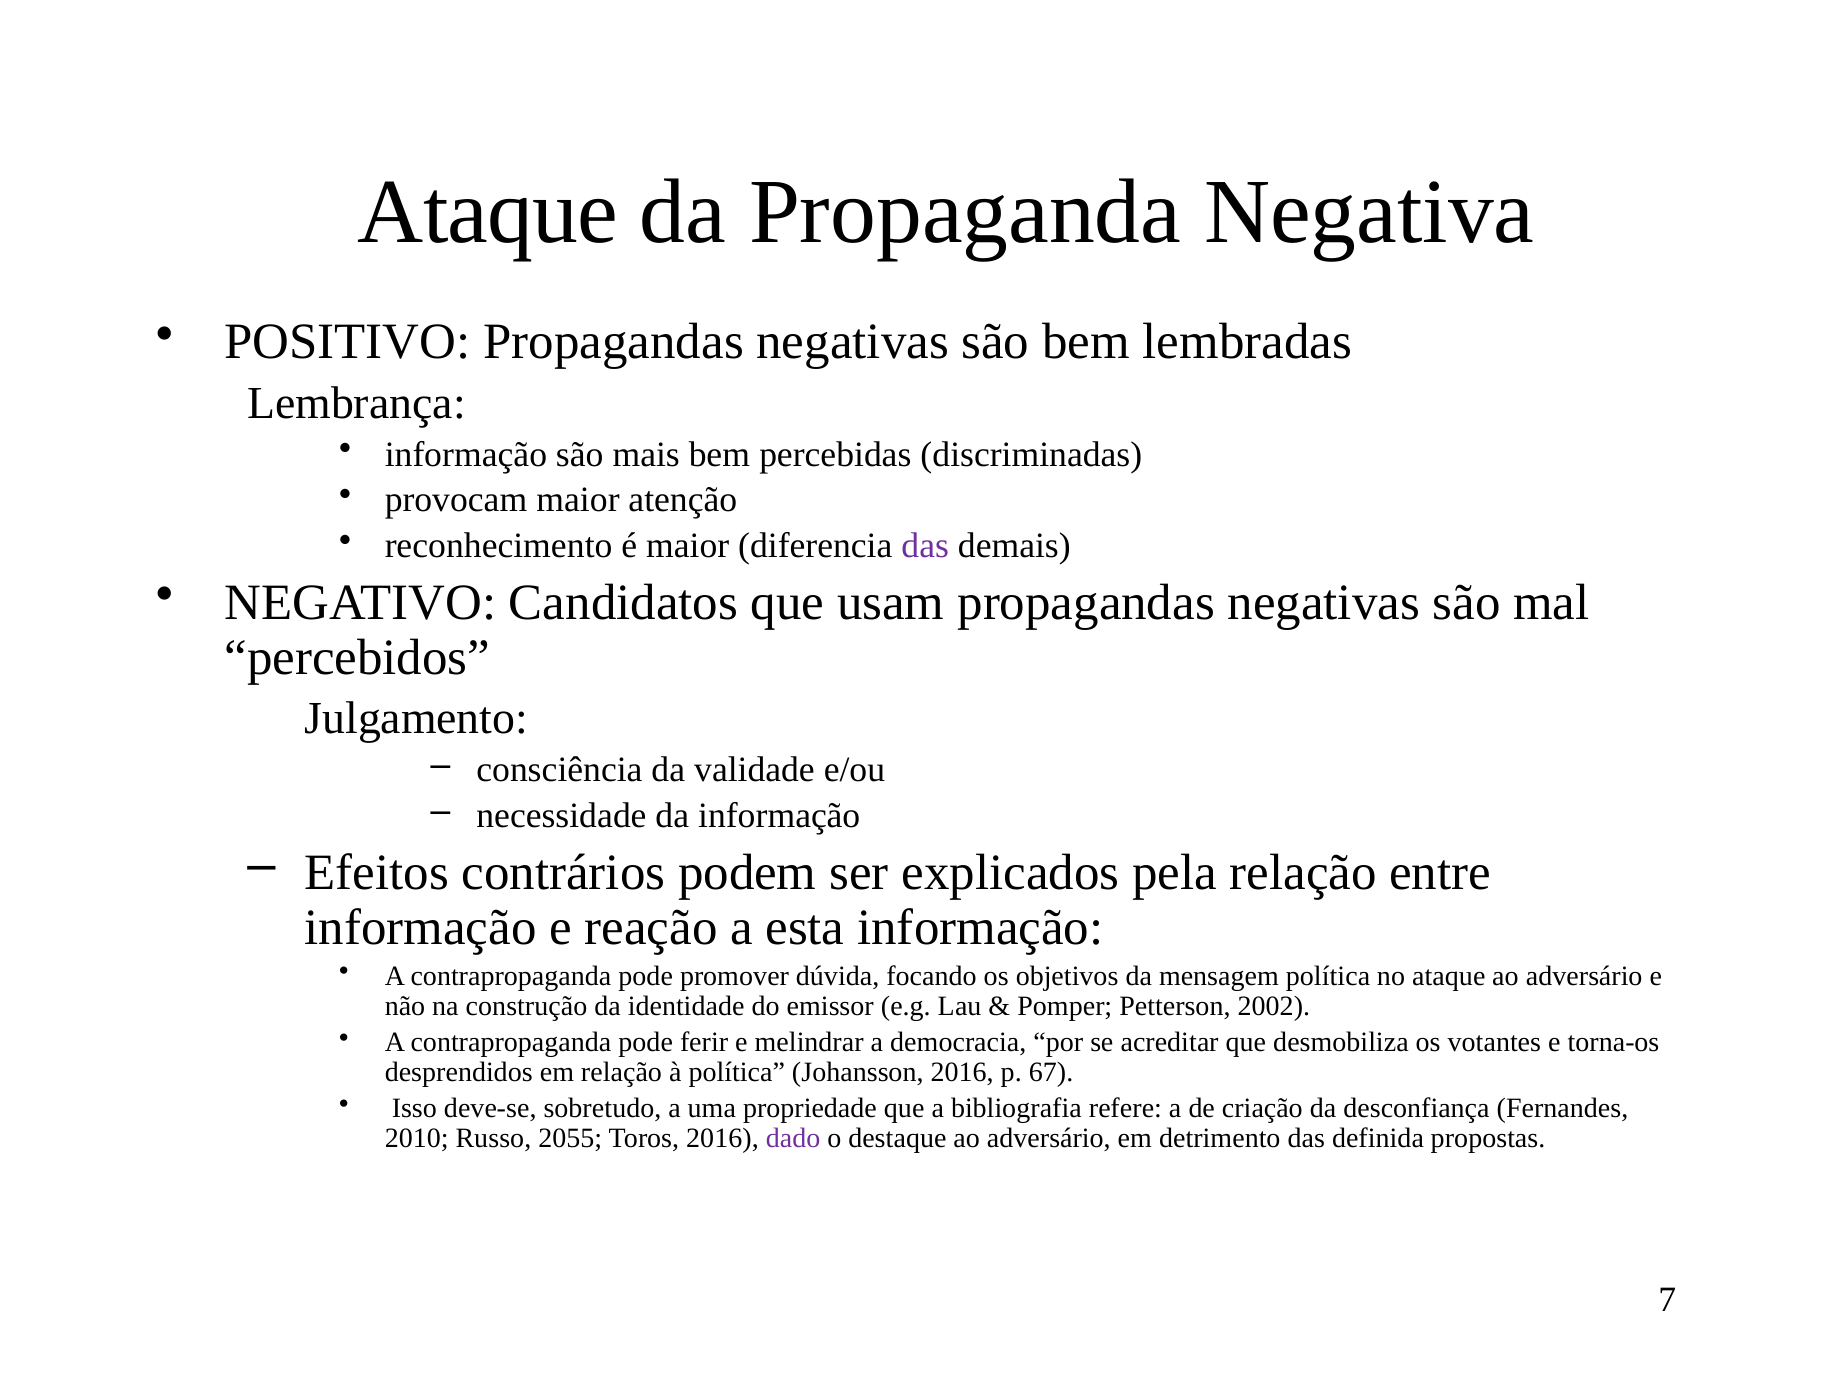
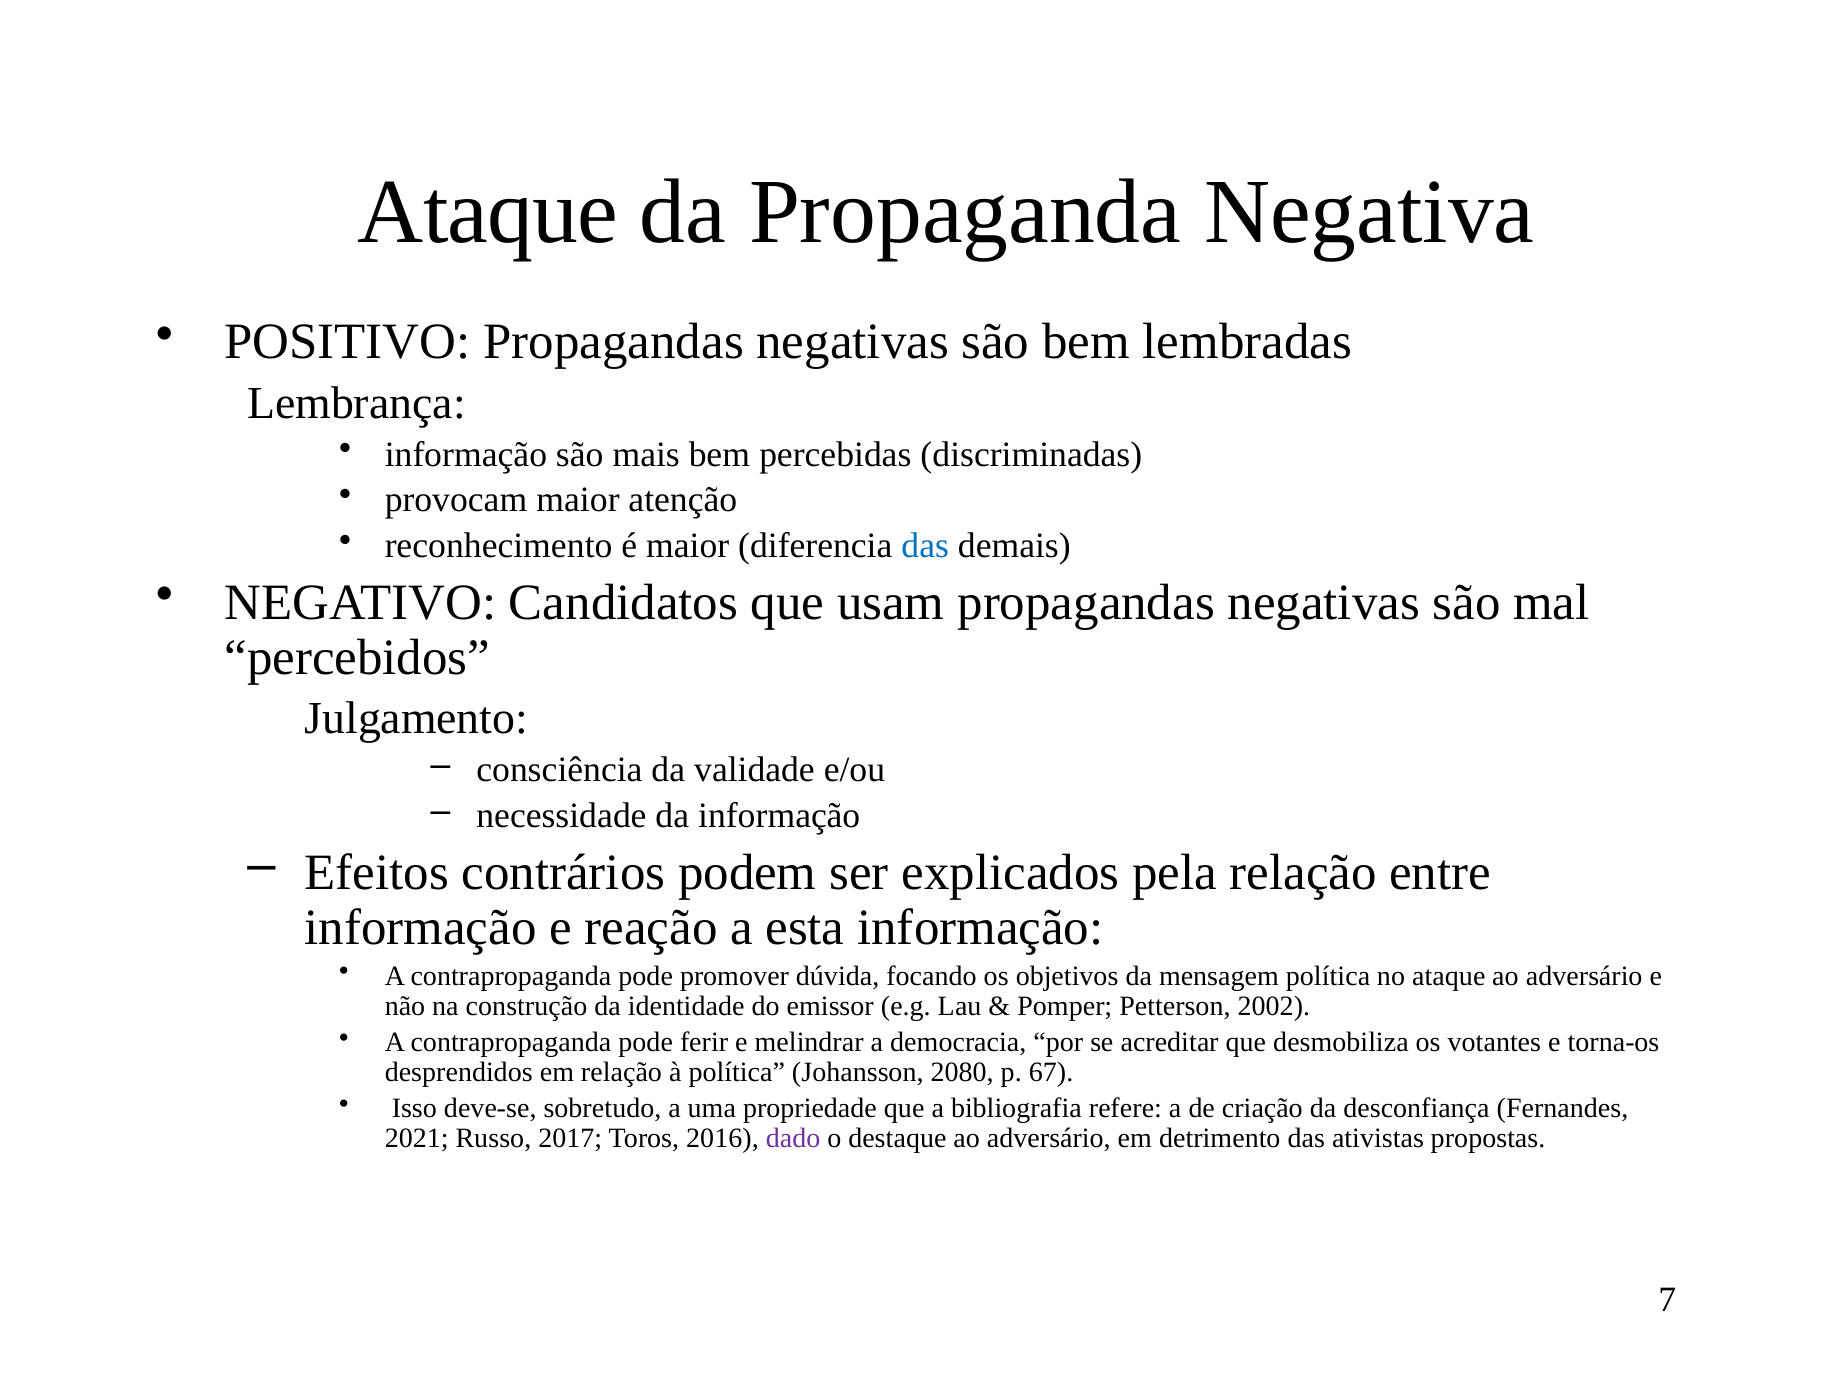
das colour: purple -> blue (925, 546)
Johansson 2016: 2016 -> 2080 (962, 1072)
2010: 2010 -> 2021 (417, 1138)
2055: 2055 -> 2017 (570, 1138)
definida: definida -> ativistas (1378, 1138)
